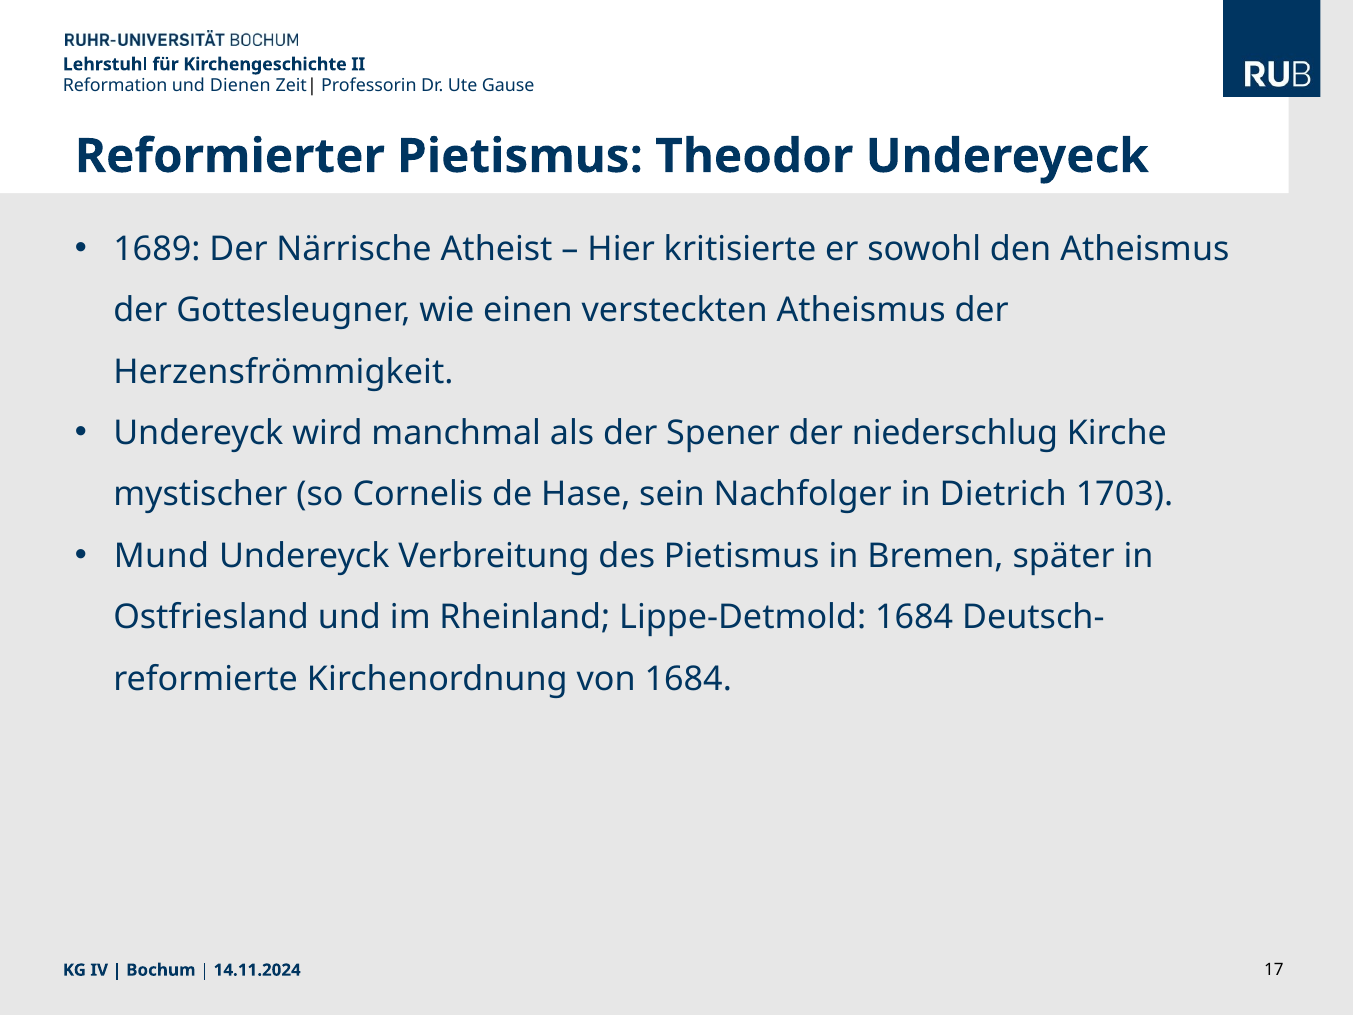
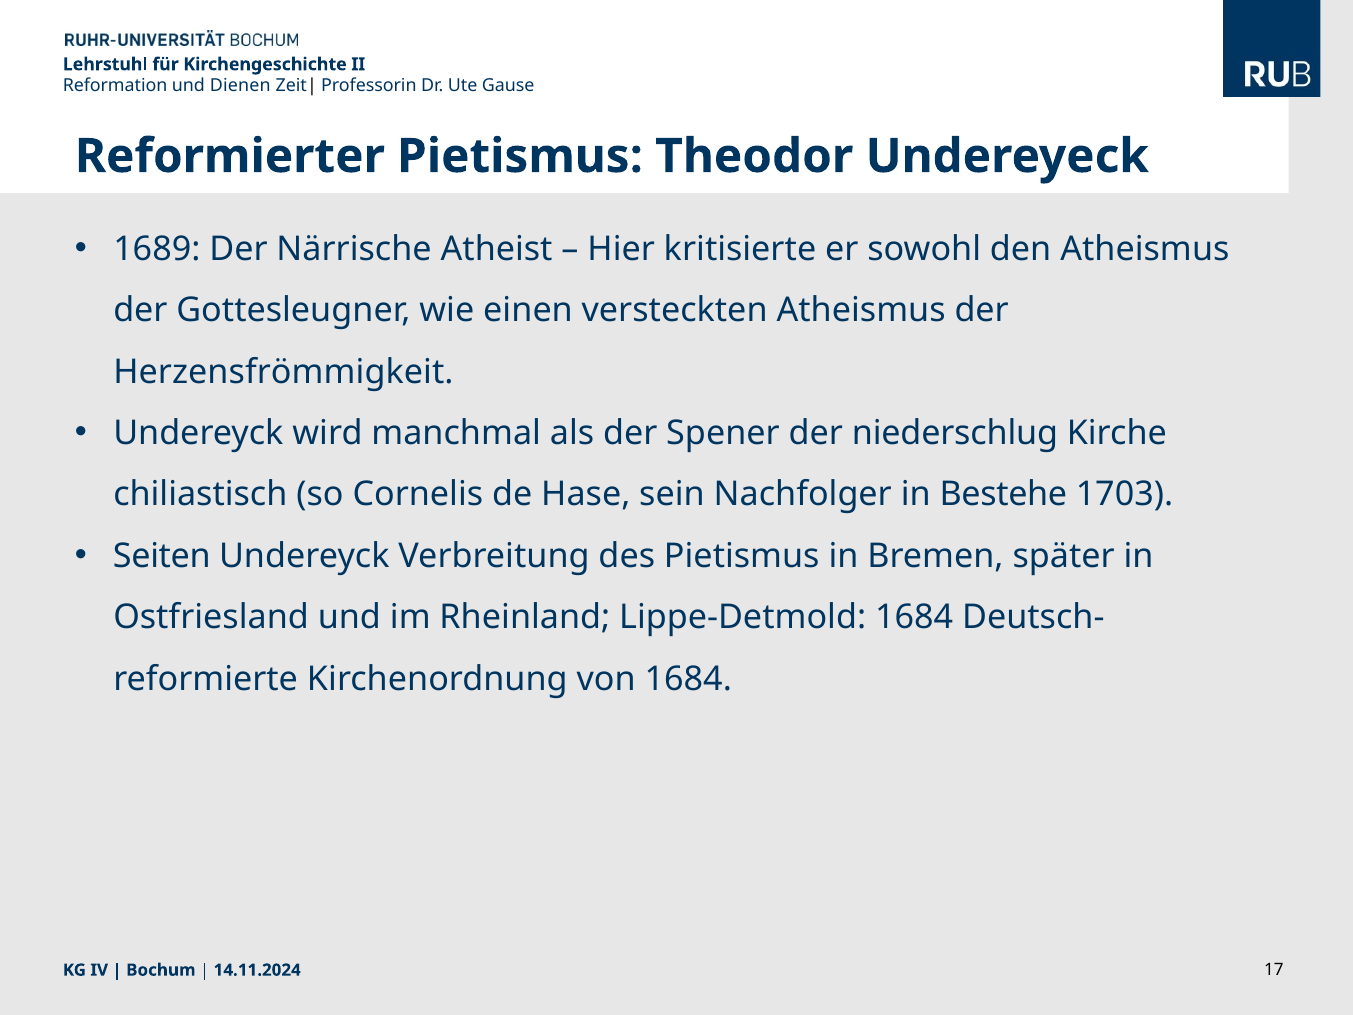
mystischer: mystischer -> chiliastisch (200, 495)
Dietrich: Dietrich -> Bestehe (1003, 495)
Mund: Mund -> Seiten (162, 556)
